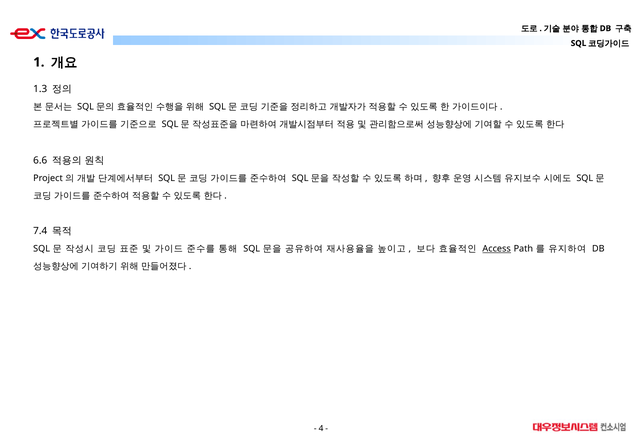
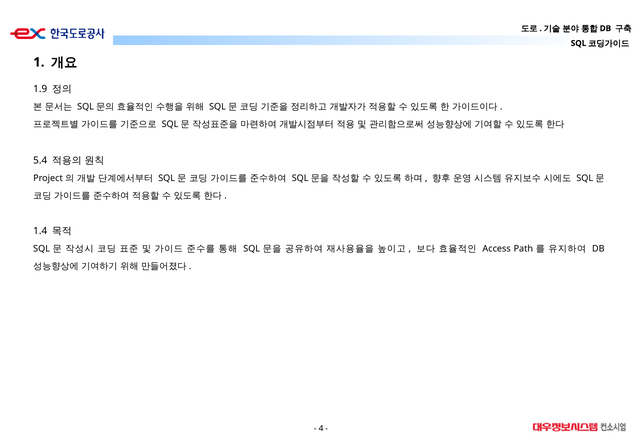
1.3: 1.3 -> 1.9 (40, 89)
6.6: 6.6 -> 5.4 (40, 160)
7.4: 7.4 -> 1.4 (40, 231)
Access underline: present -> none (497, 248)
